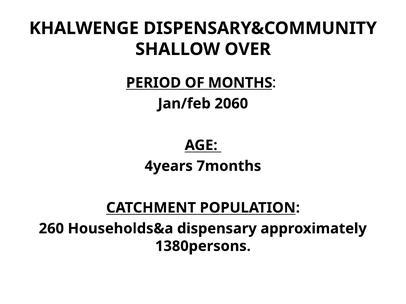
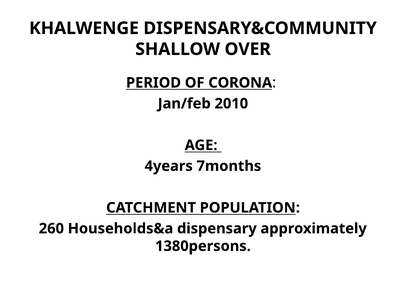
MONTHS: MONTHS -> CORONA (240, 83)
2060: 2060 -> 2010 (231, 104)
